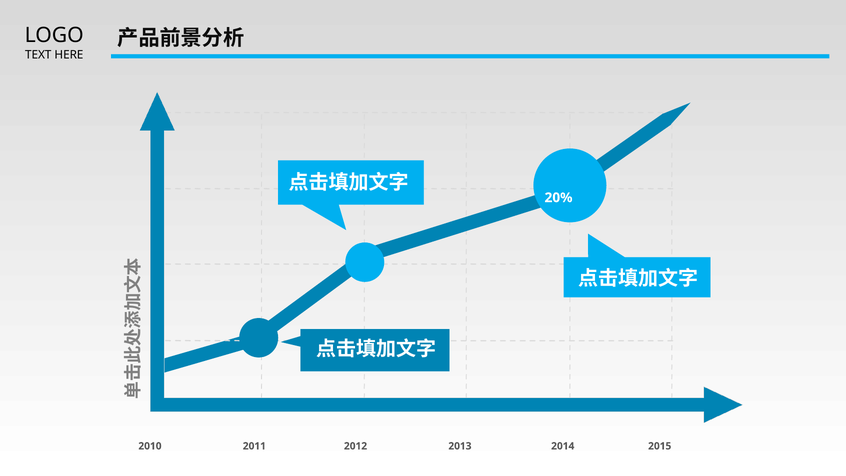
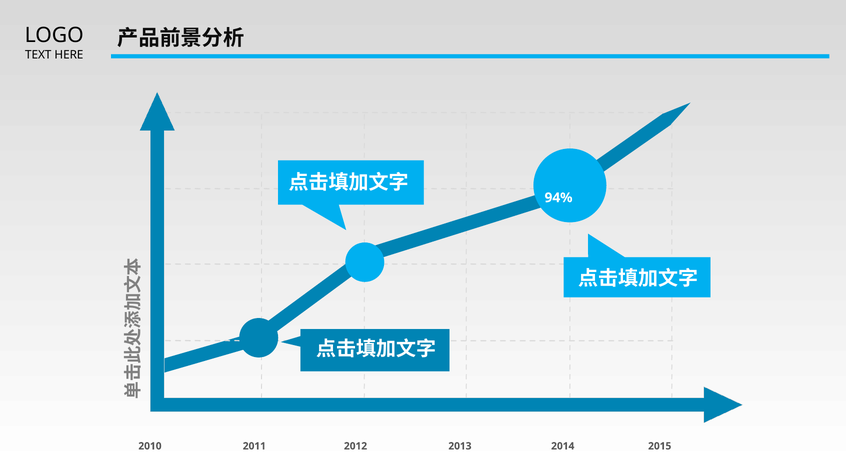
20%: 20% -> 94% (559, 198)
